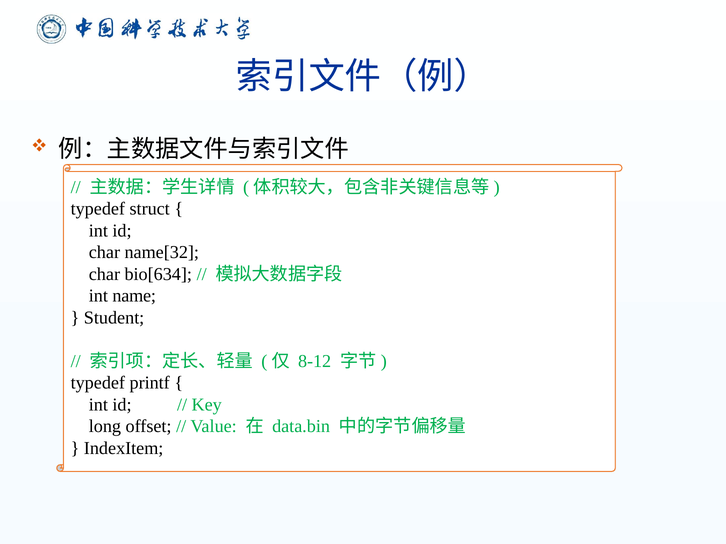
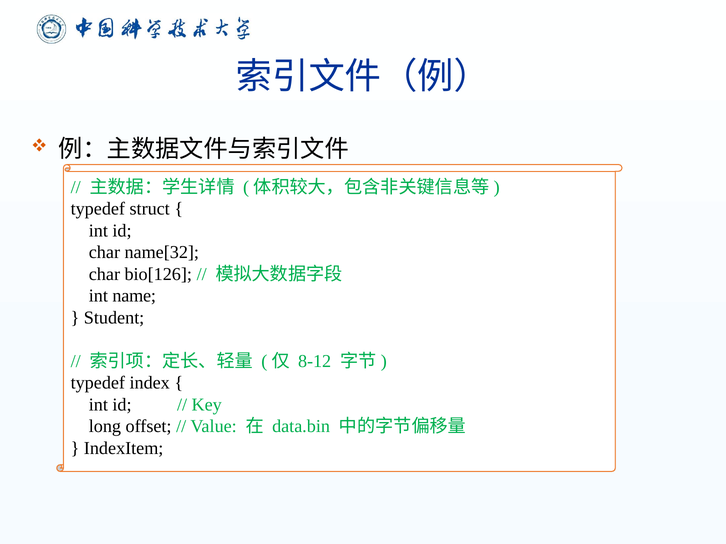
bio[634: bio[634 -> bio[126 (158, 274)
printf: printf -> index (150, 383)
